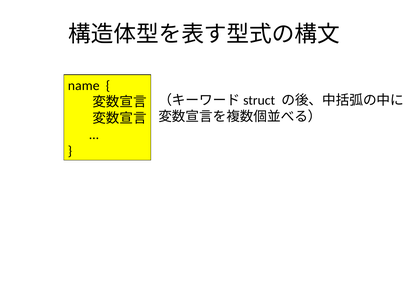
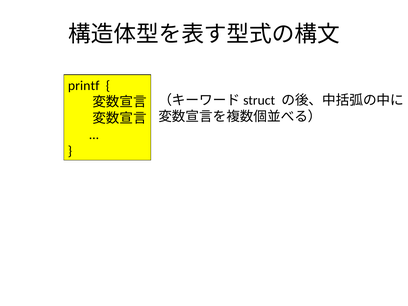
name: name -> printf (84, 86)
